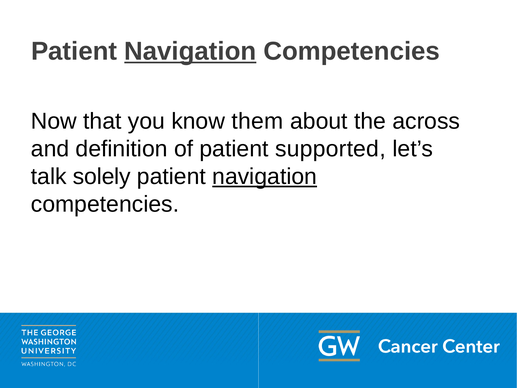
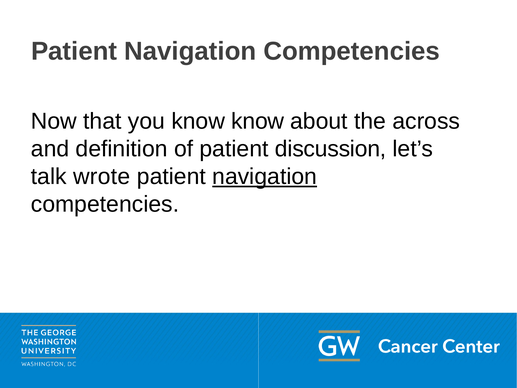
Navigation underline: present -> none (190, 51)
know them: them -> know (258, 121)
supported: supported -> discussion (331, 149)
solely: solely -> wrote (102, 176)
